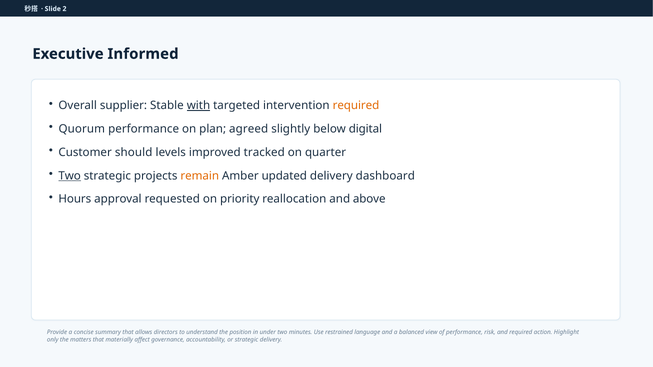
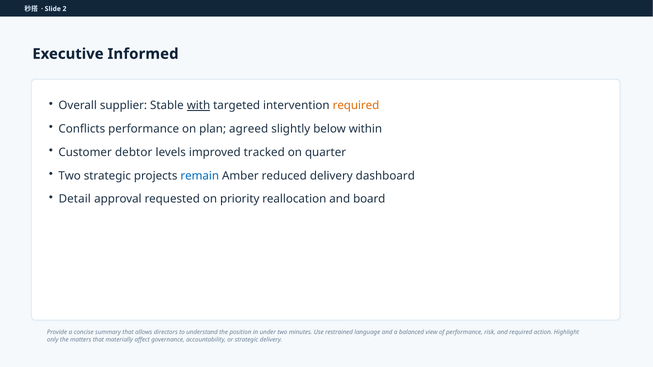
Quorum: Quorum -> Conflicts (82, 129)
digital: digital -> within (365, 129)
should: should -> debtor (134, 152)
Two underline: present -> none (70, 176)
remain colour: orange -> blue (200, 176)
updated: updated -> reduced (284, 176)
Hours: Hours -> Detail (75, 199)
above: above -> board (369, 199)
